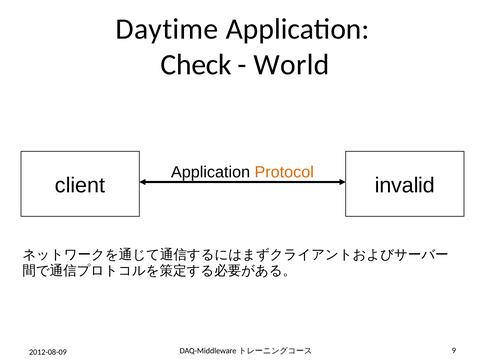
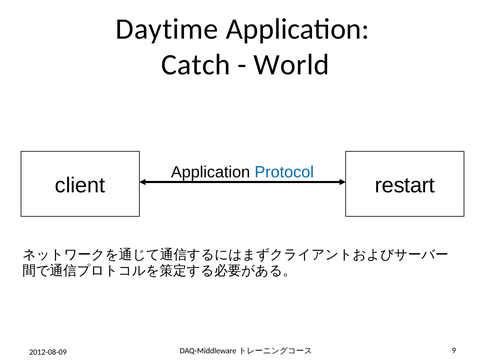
Check: Check -> Catch (196, 65)
Protocol colour: orange -> blue (284, 172)
invalid: invalid -> restart (405, 185)
